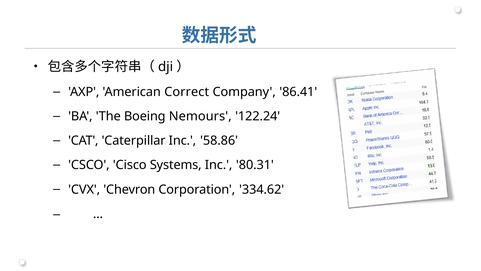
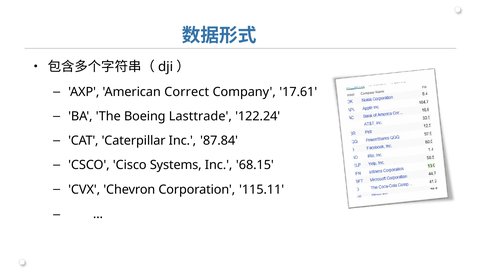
86.41: 86.41 -> 17.61 (298, 92)
Nemours: Nemours -> Lasttrade (200, 116)
58.86: 58.86 -> 87.84 (219, 140)
80.31: 80.31 -> 68.15 (255, 165)
334.62: 334.62 -> 115.11 (262, 189)
